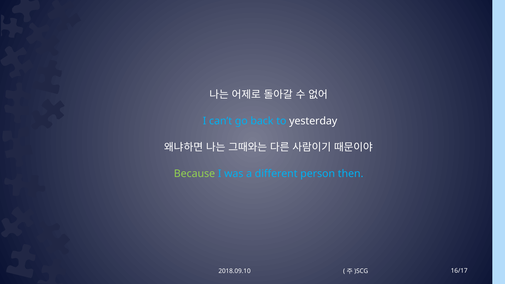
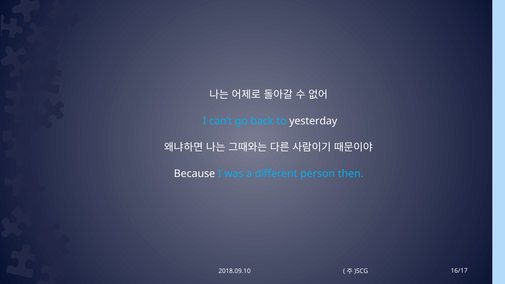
Because colour: light green -> white (194, 174)
